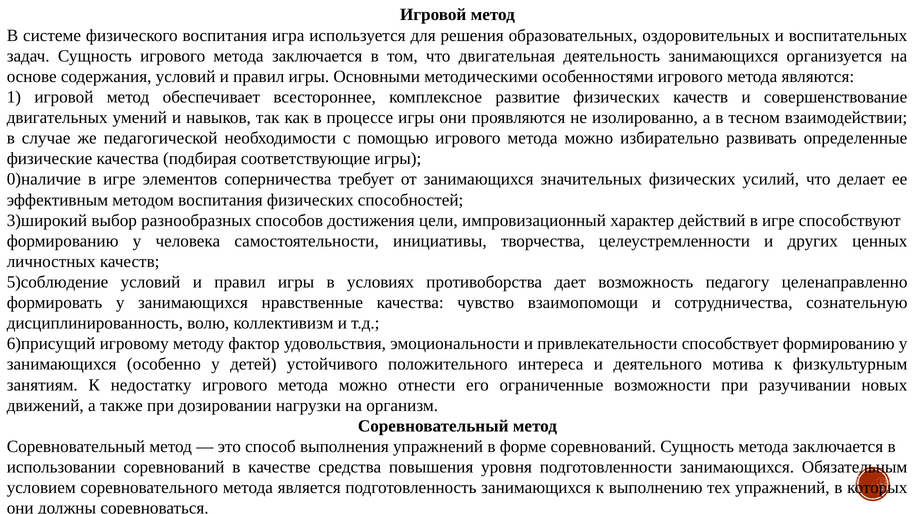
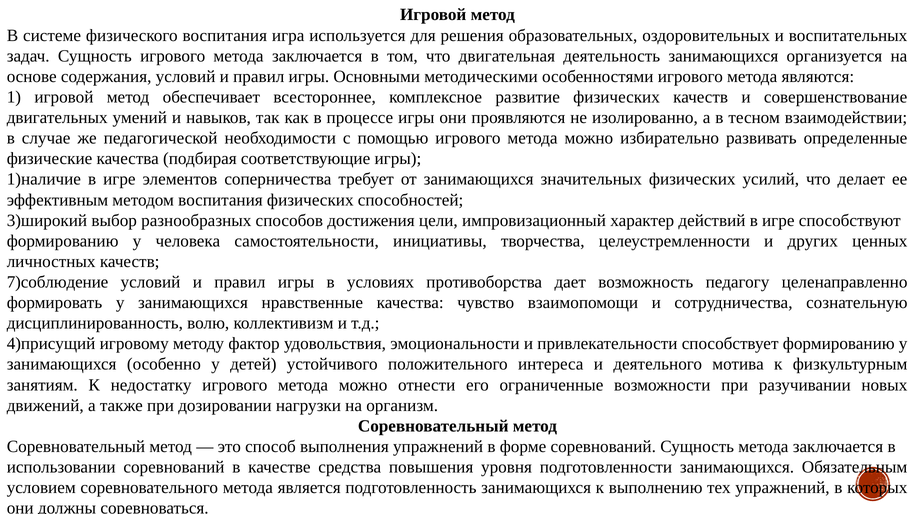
0)наличие: 0)наличие -> 1)наличие (44, 180)
5)соблюдение: 5)соблюдение -> 7)соблюдение (58, 282)
6)присущий: 6)присущий -> 4)присущий (51, 344)
